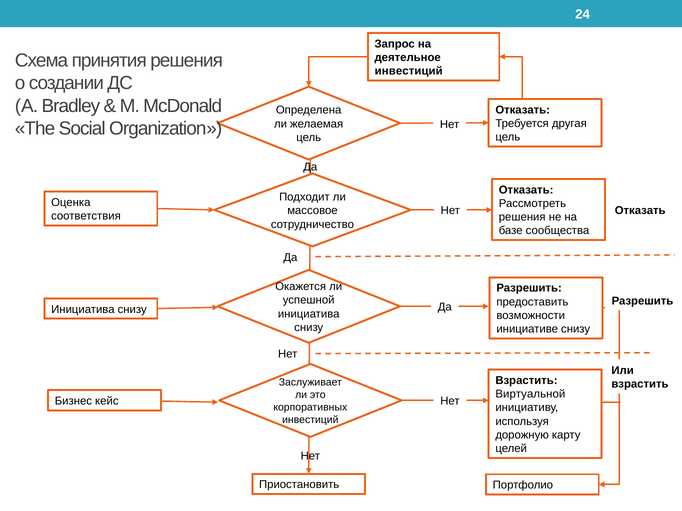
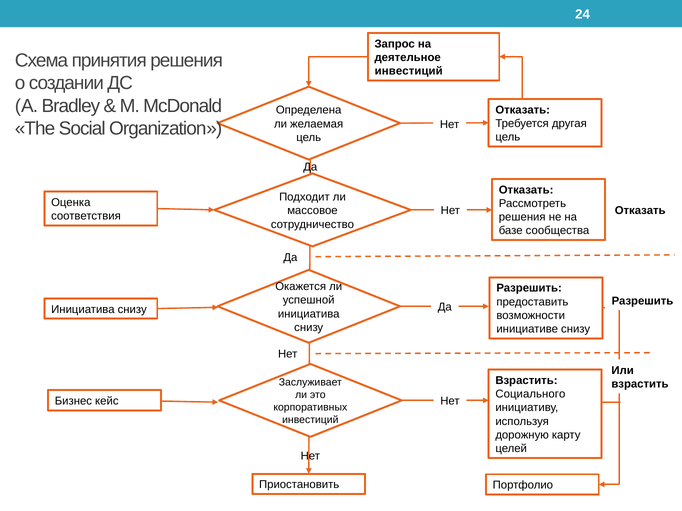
Виртуальной: Виртуальной -> Социального (530, 394)
